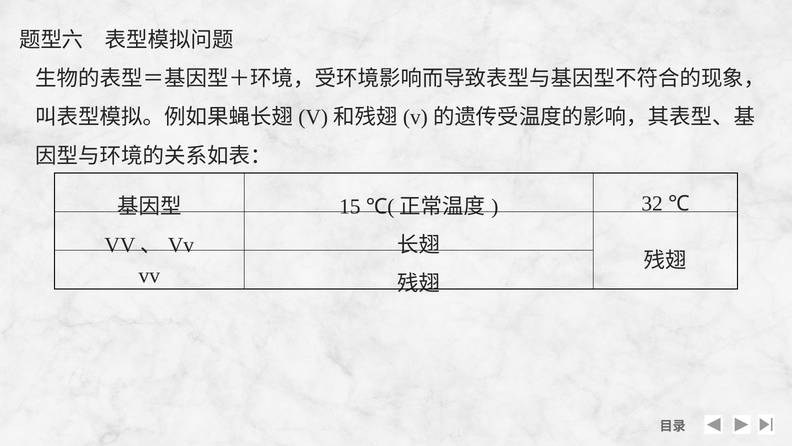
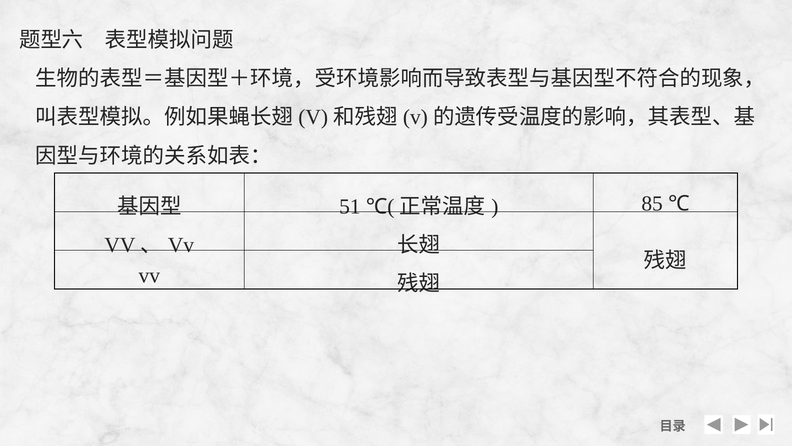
15: 15 -> 51 (350, 206)
32: 32 -> 85 (652, 203)
